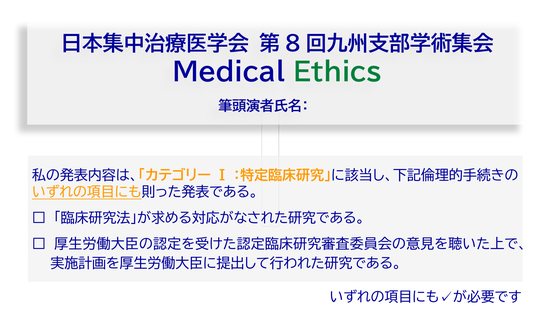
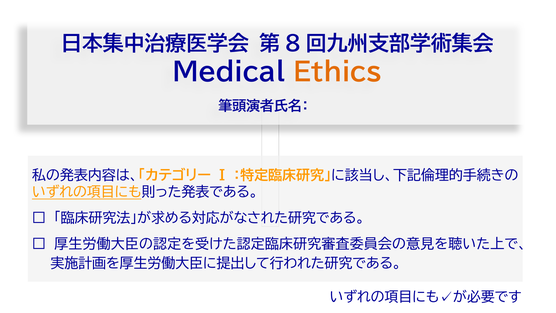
Ethics colour: green -> orange (338, 72)
